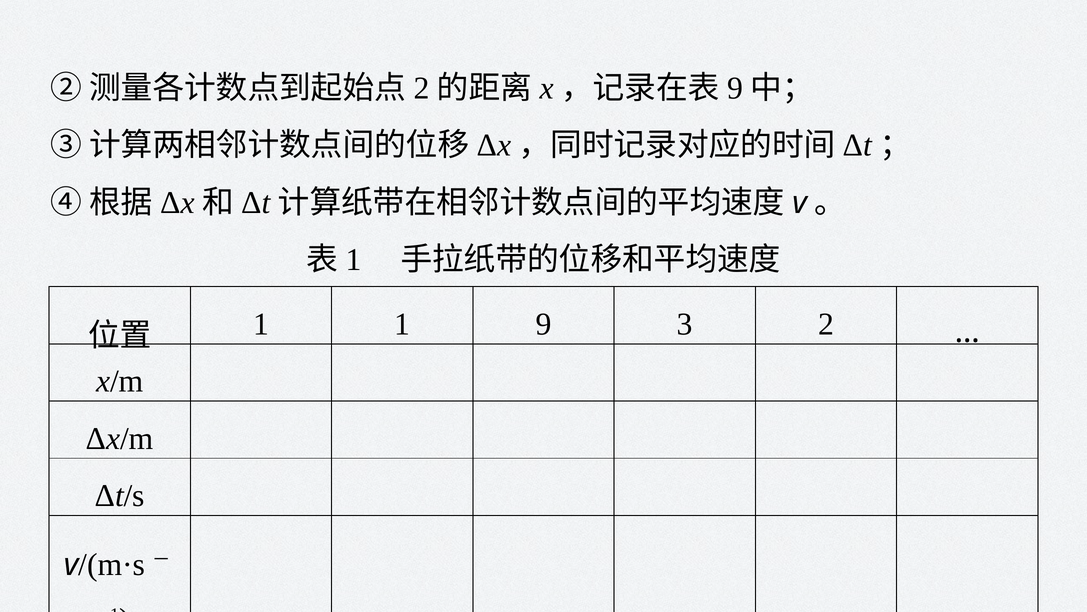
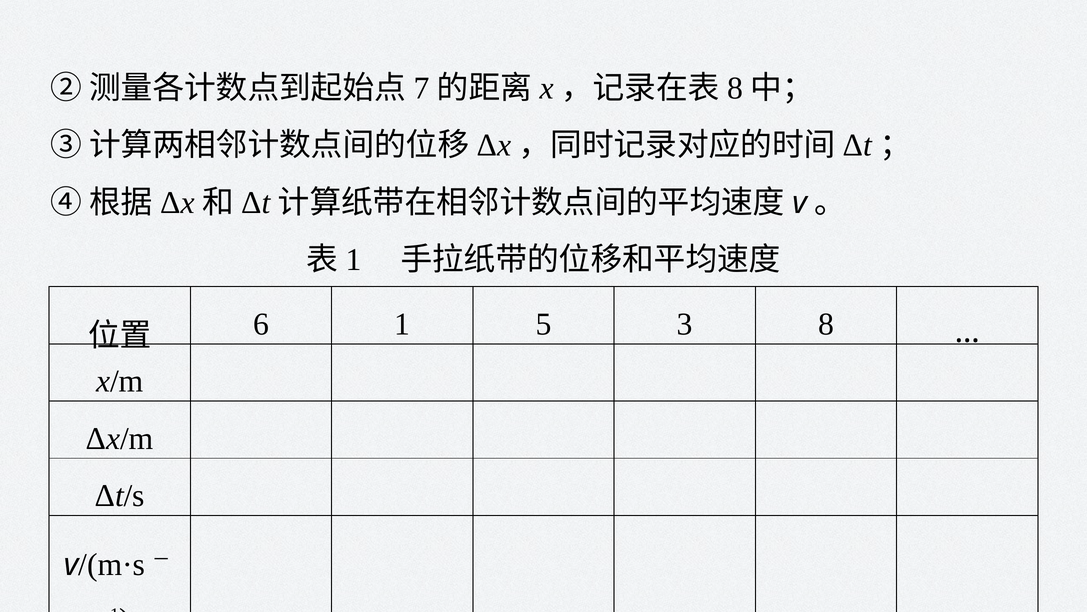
2: 2 -> 7 (421, 88)
9: 9 -> 8 (735, 88)
1: 1 -> 6 (261, 324)
1 9: 9 -> 5 (544, 324)
3 2: 2 -> 8 (826, 324)
